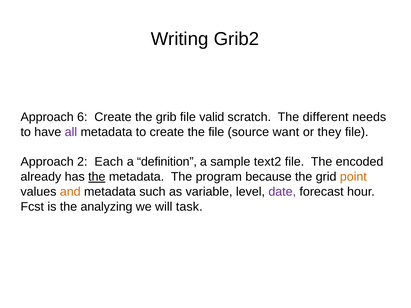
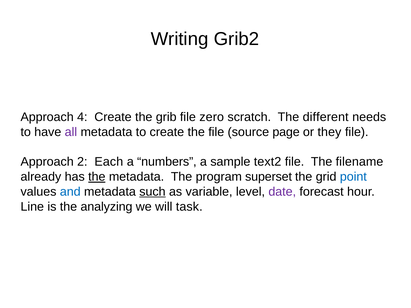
6: 6 -> 4 (82, 117)
valid: valid -> zero (212, 117)
want: want -> page (286, 132)
definition: definition -> numbers (167, 162)
encoded: encoded -> filename (359, 162)
because: because -> superset (269, 177)
point colour: orange -> blue (353, 177)
and colour: orange -> blue (70, 192)
such underline: none -> present (152, 192)
Fcst: Fcst -> Line (32, 207)
